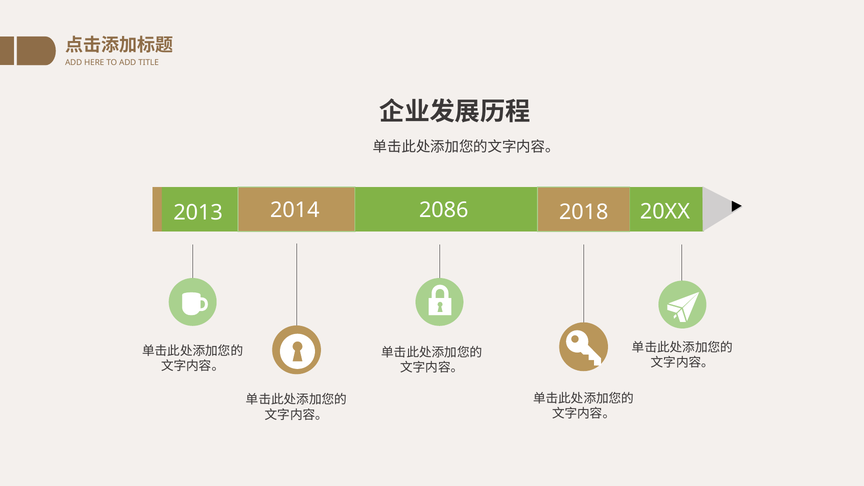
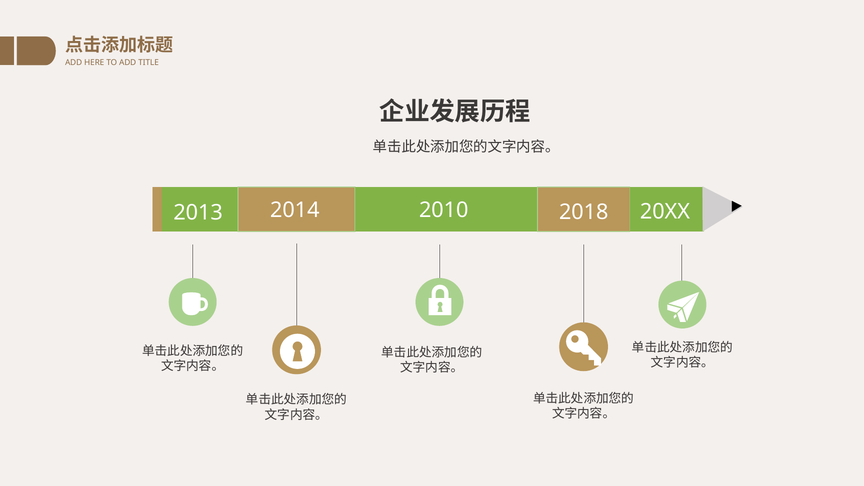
2086: 2086 -> 2010 (444, 210)
